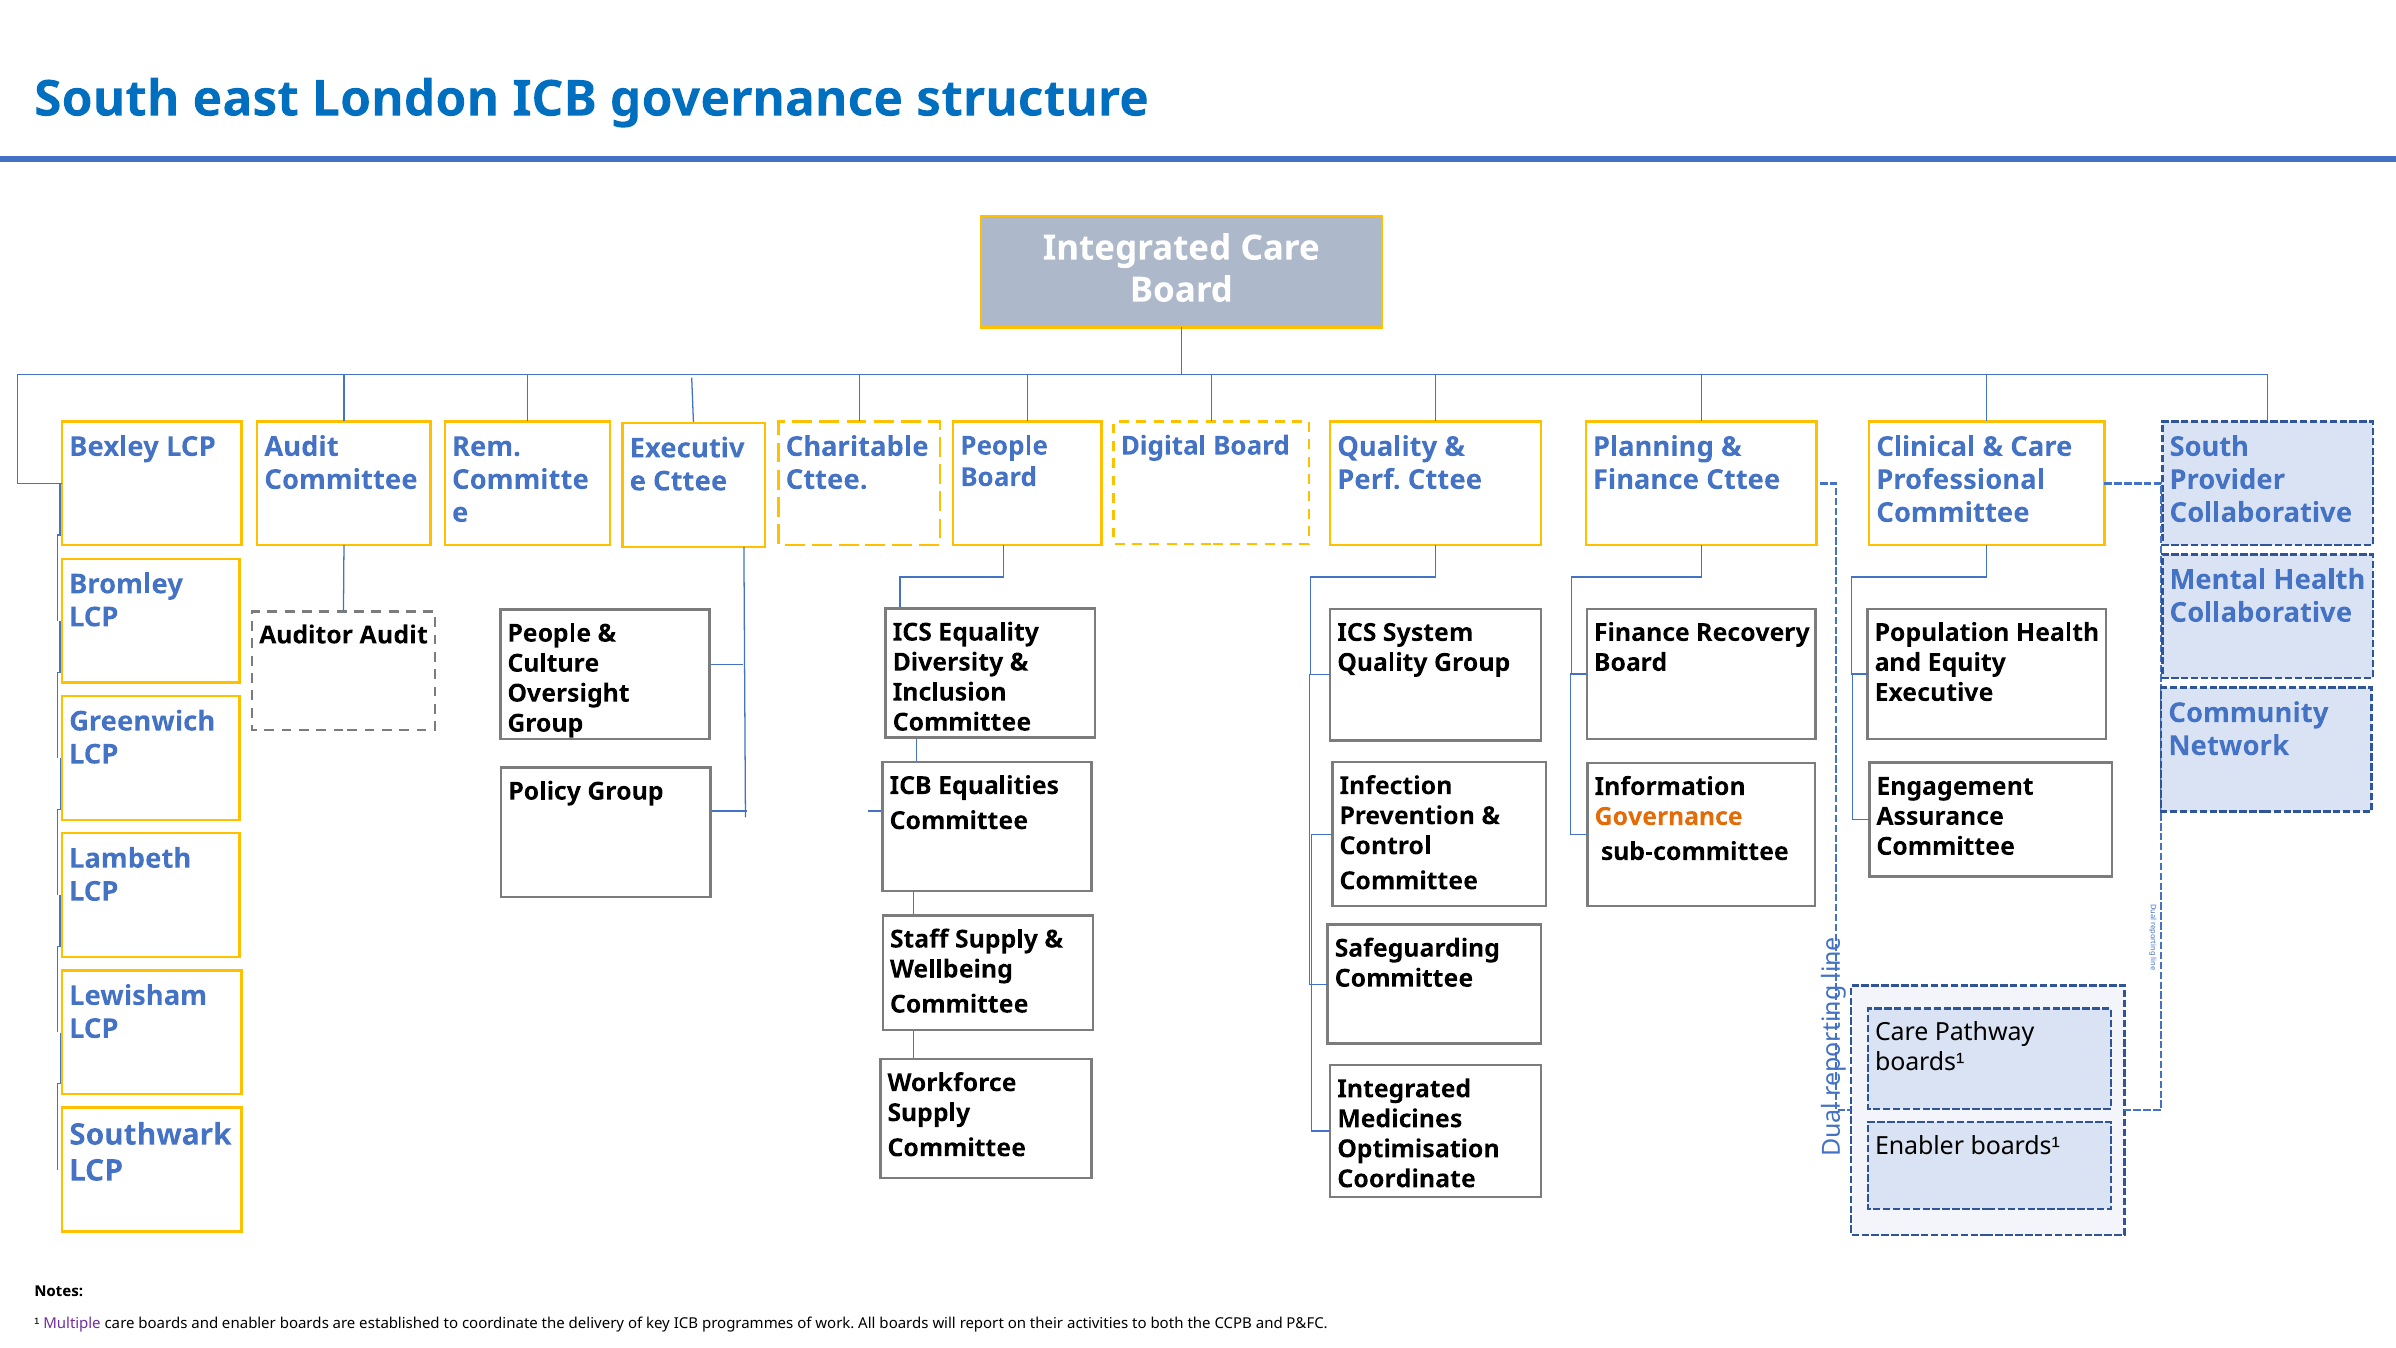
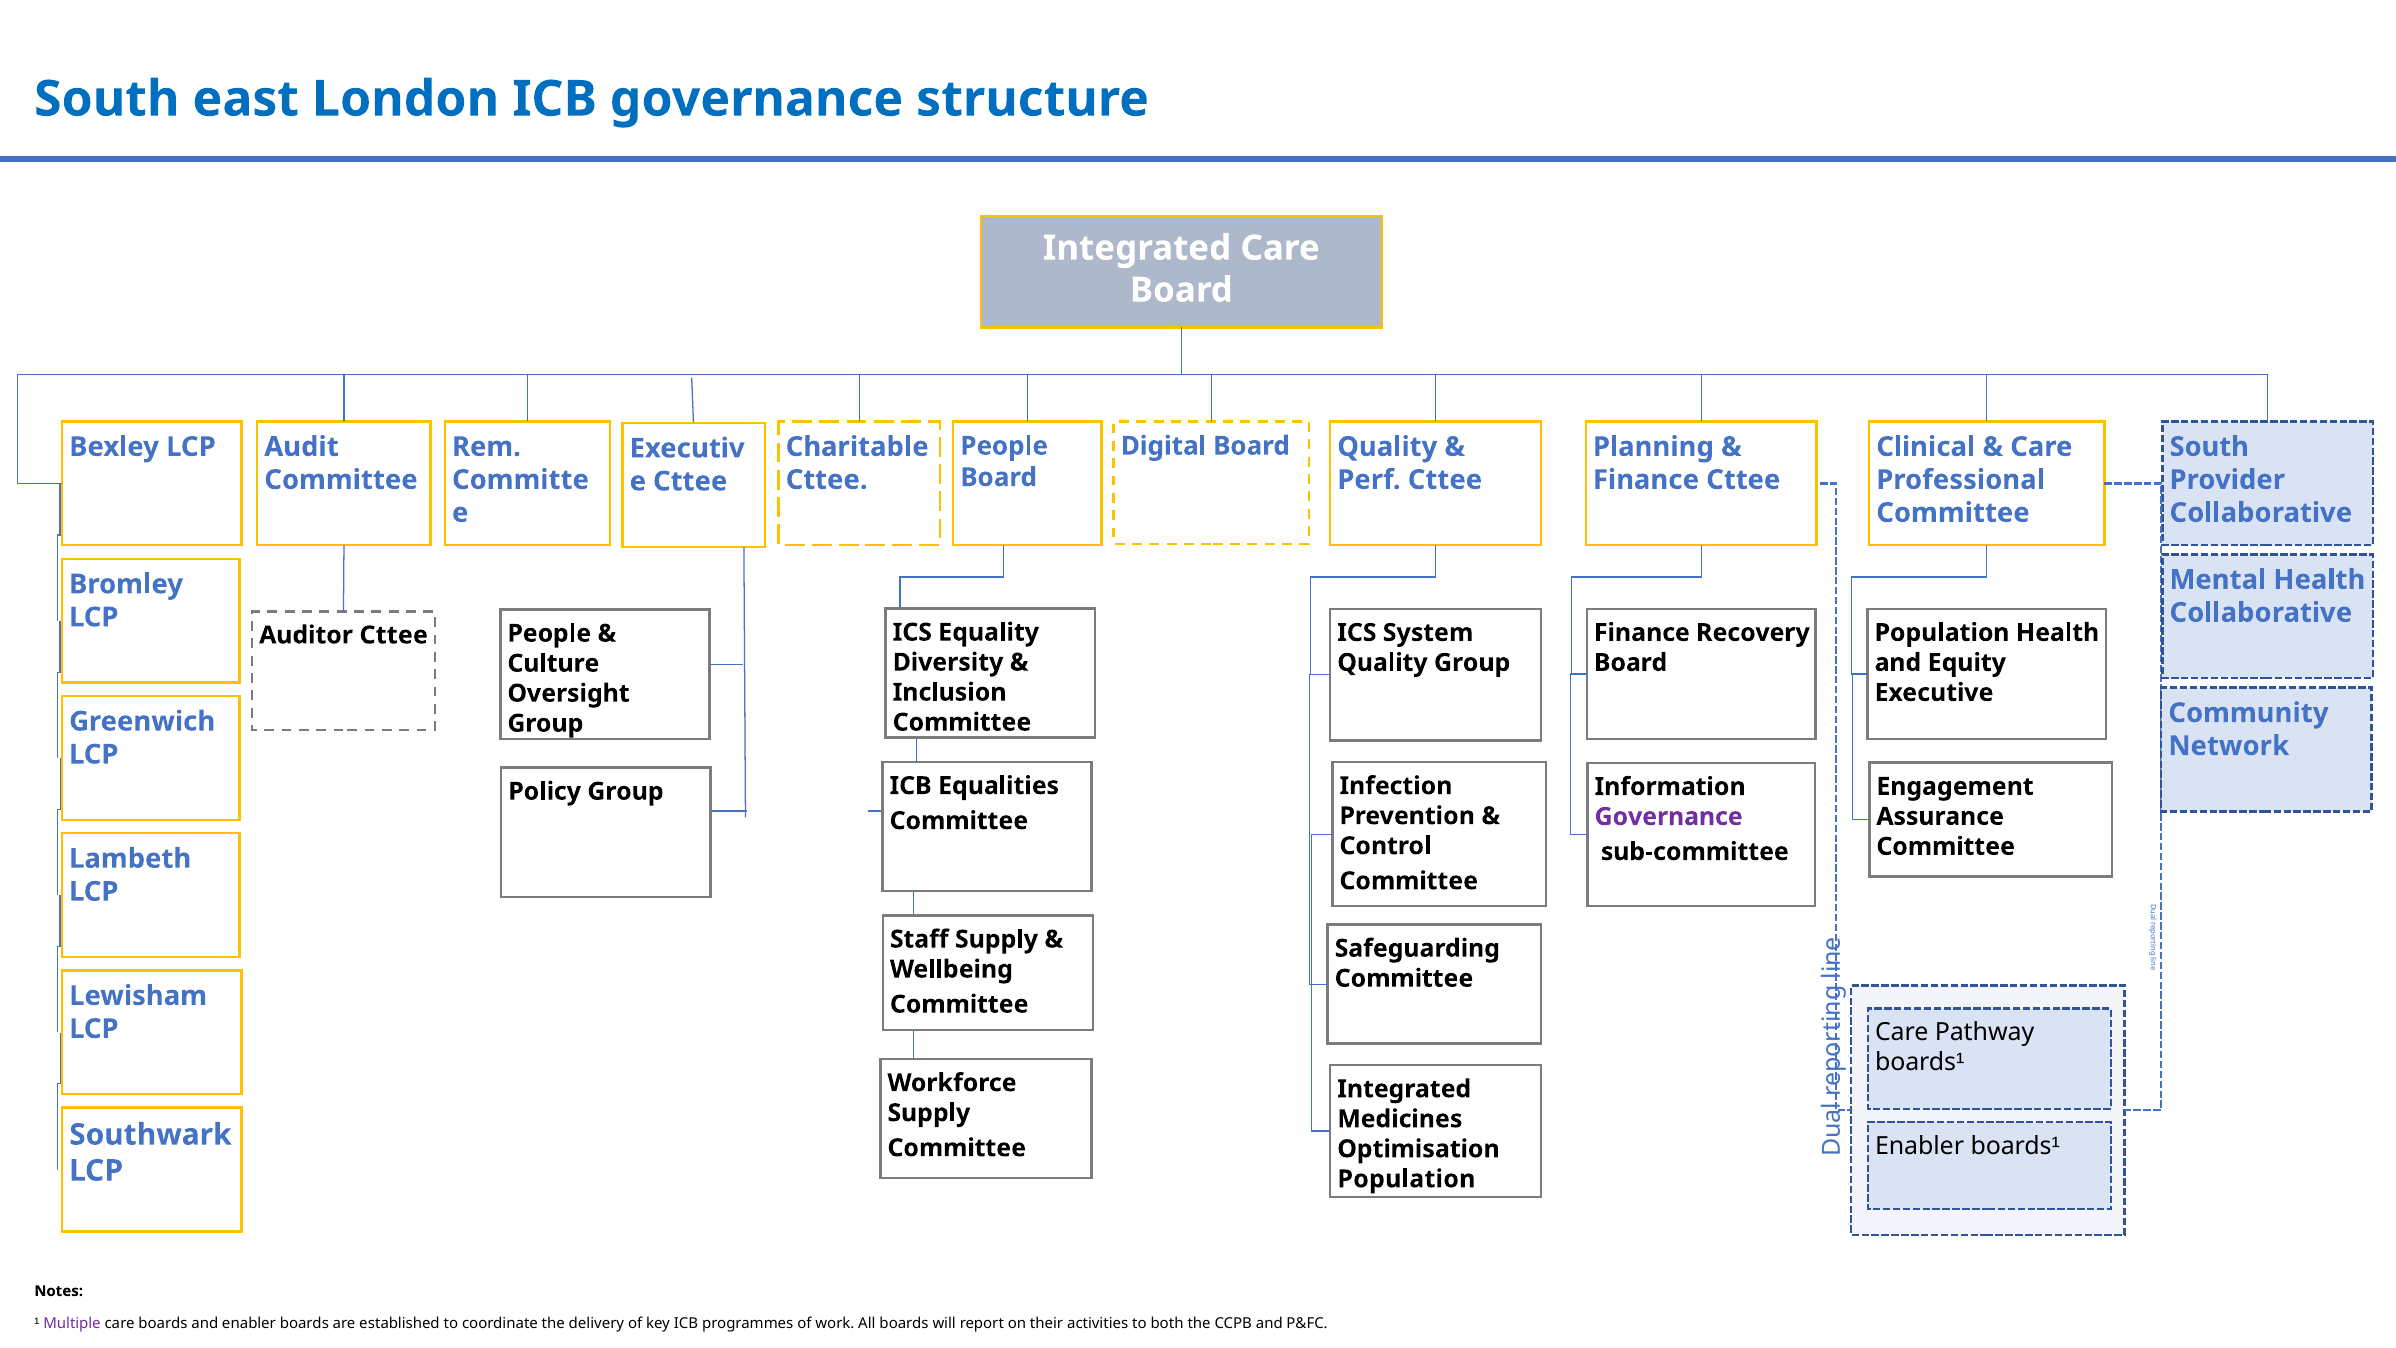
Auditor Audit: Audit -> Cttee (394, 635)
Governance colour: orange -> purple (1669, 817)
Coordinate: Coordinate -> Population (1406, 1179)
